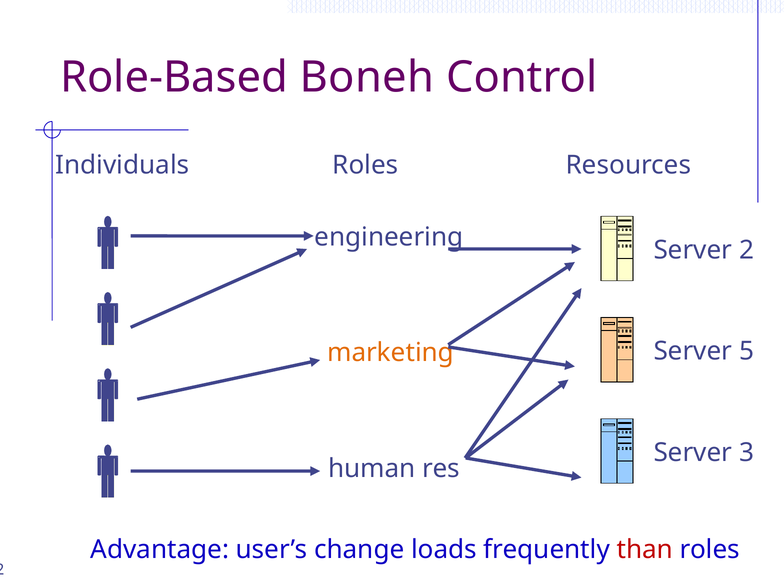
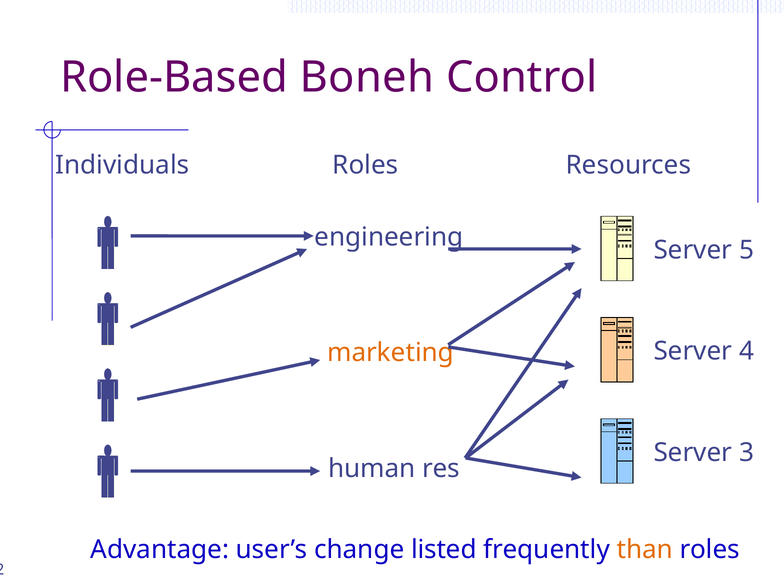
2: 2 -> 5 (747, 250)
5: 5 -> 4 (747, 351)
loads: loads -> listed (444, 550)
than colour: red -> orange (645, 550)
